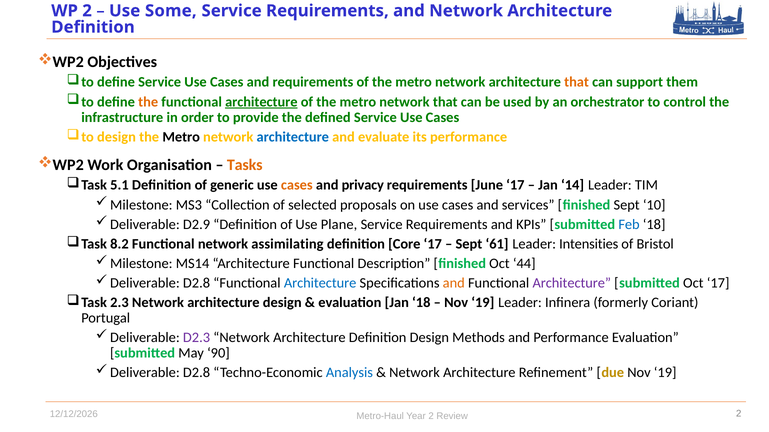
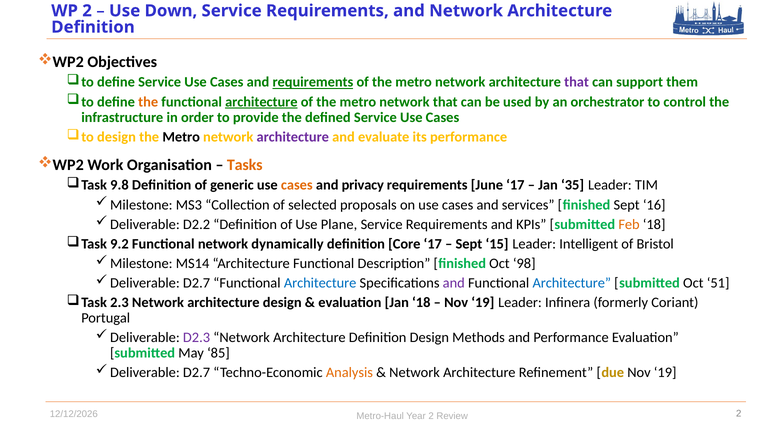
Some: Some -> Down (171, 11)
requirements underline: none -> present (313, 82)
that colour: orange -> purple (577, 82)
architecture colour: blue -> purple (293, 137)
5.1: 5.1 -> 9.8 (119, 185)
14: 14 -> 35 (573, 185)
10: 10 -> 16 (654, 205)
D2.9: D2.9 -> D2.2 (197, 225)
Feb colour: blue -> orange (629, 225)
8.2: 8.2 -> 9.2 (119, 244)
assimilating: assimilating -> dynamically (287, 244)
61: 61 -> 15 (497, 244)
Intensities: Intensities -> Intelligent (589, 244)
44: 44 -> 98 (524, 264)
D2.8: D2.8 -> D2.7 (197, 283)
and colour: orange -> purple (454, 283)
Architecture colour: purple -> blue (572, 283)
Oct 17: 17 -> 51 (718, 283)
90: 90 -> 85 (218, 354)
D2.8: D2.8 -> D2.7 (197, 373)
Analysis colour: blue -> orange (349, 373)
